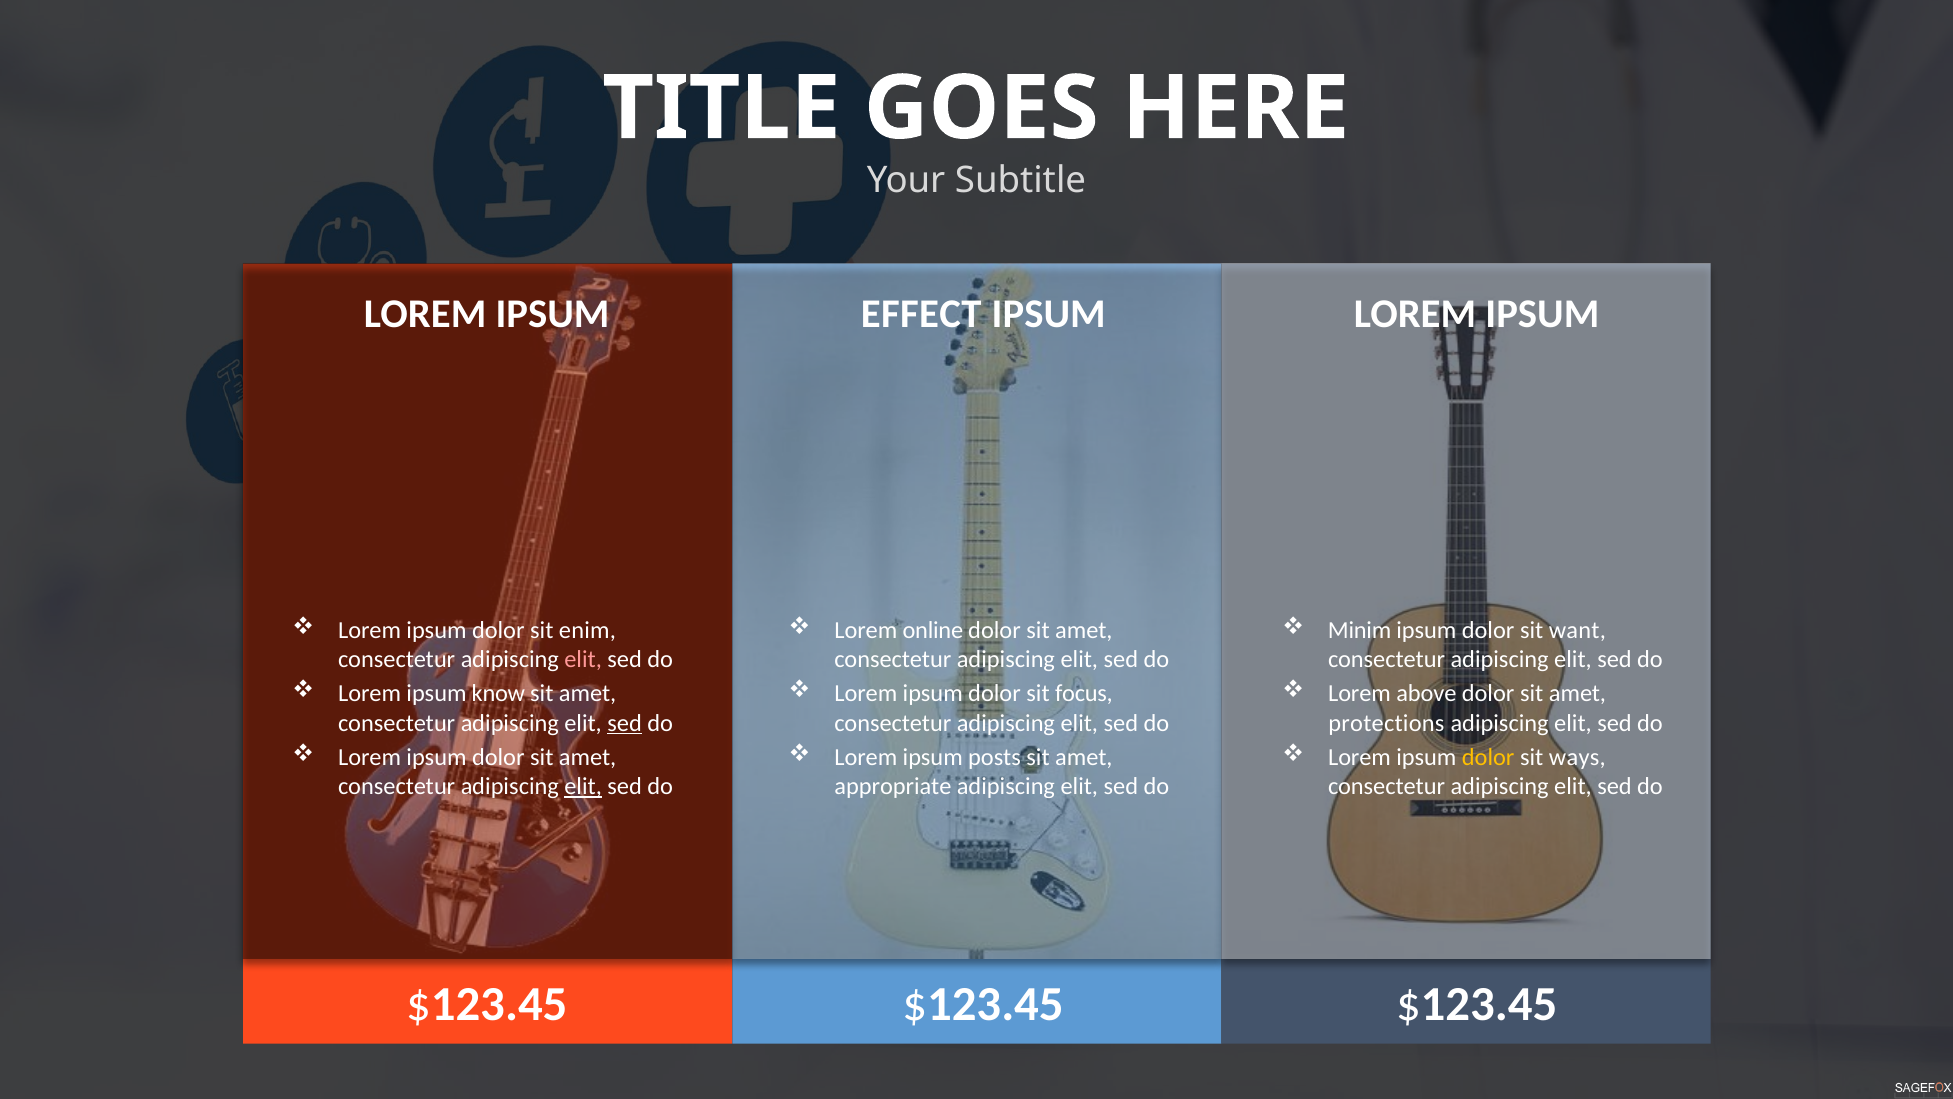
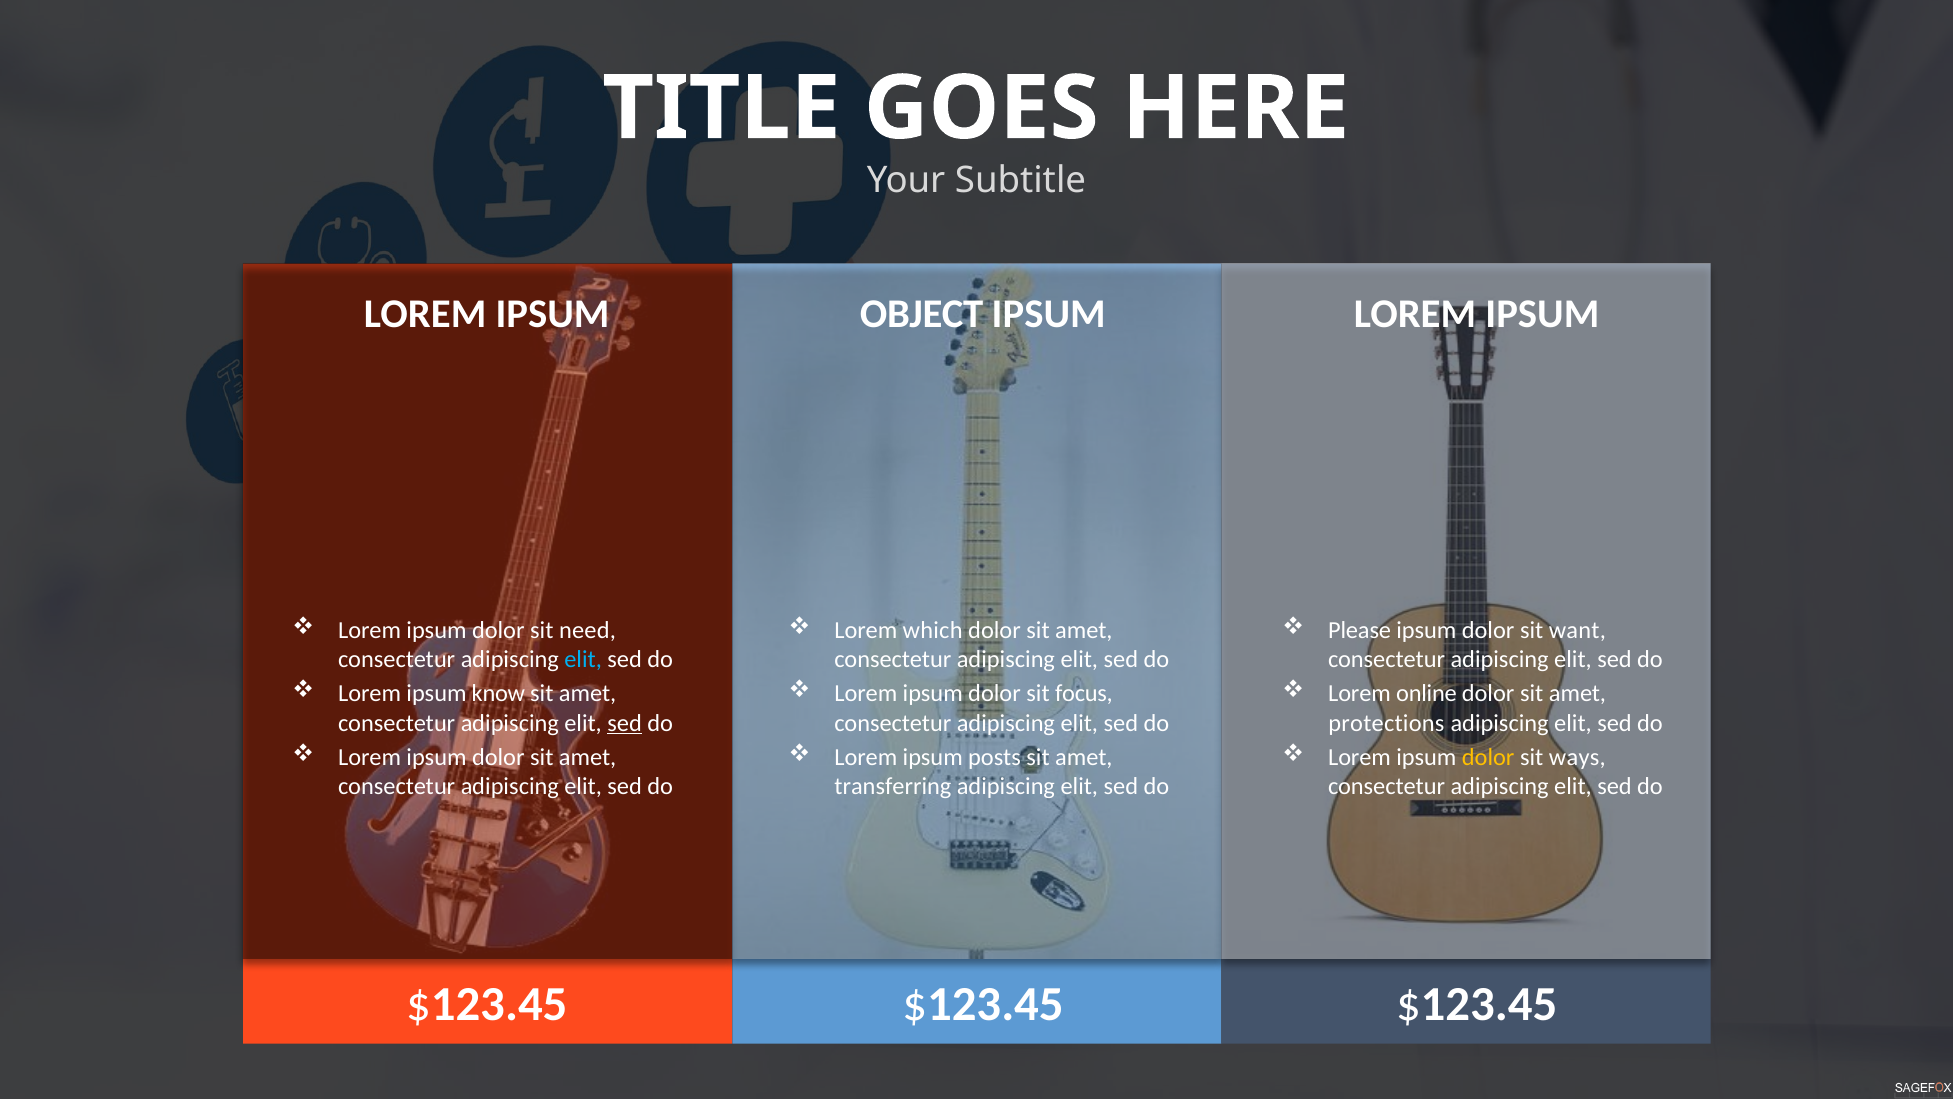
EFFECT: EFFECT -> OBJECT (922, 314)
enim: enim -> need (587, 630)
online: online -> which (933, 630)
Minim: Minim -> Please (1360, 630)
elit colour: pink -> light blue (583, 659)
above: above -> online (1426, 694)
elit underline: present -> none (583, 786)
appropriate: appropriate -> transferring (893, 786)
